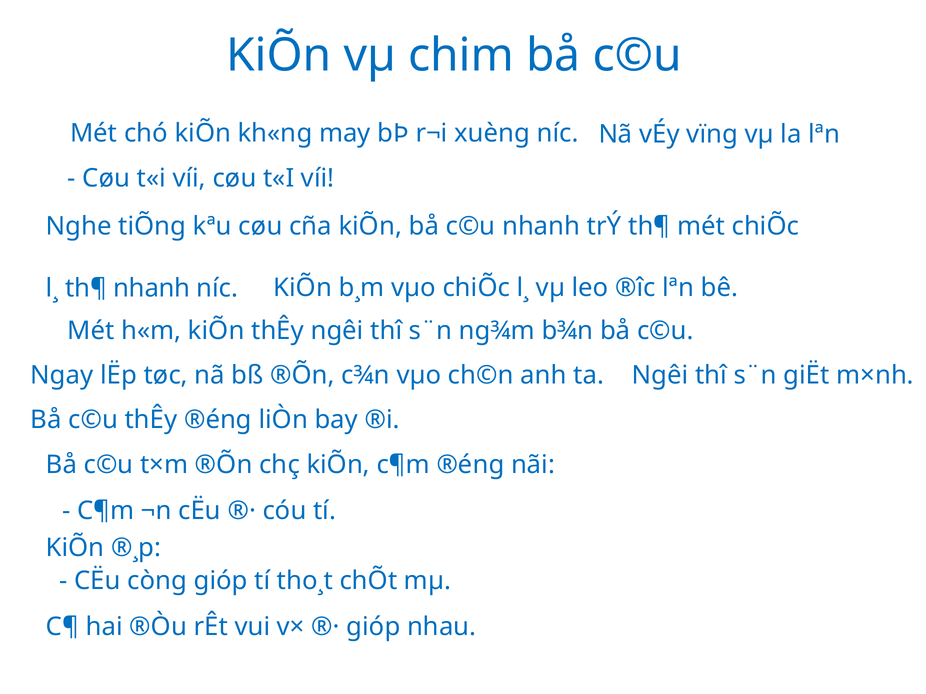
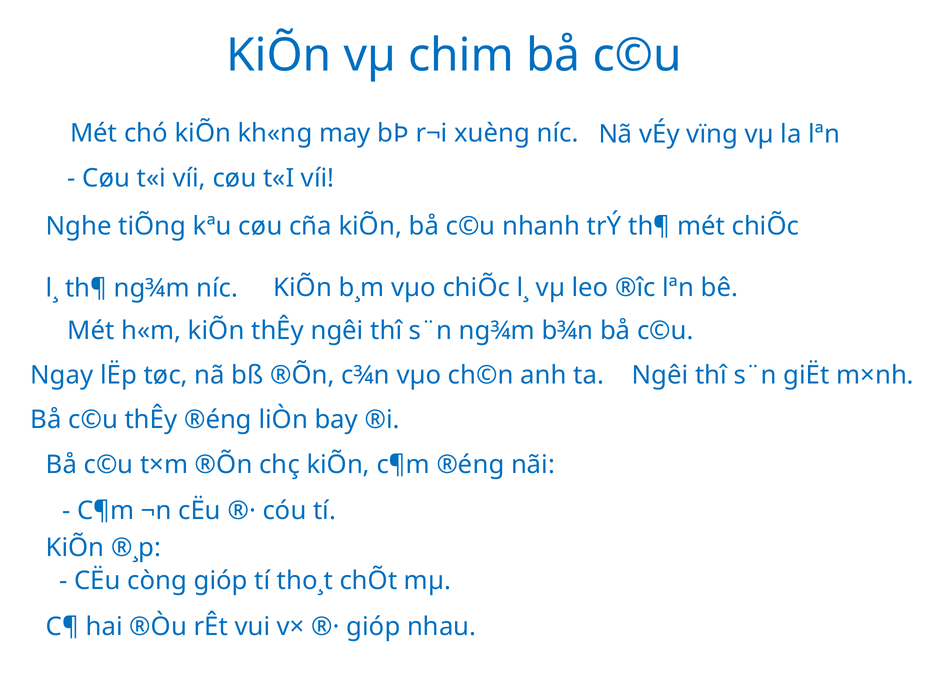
th¶ nhanh: nhanh -> ng¾m (152, 288)
